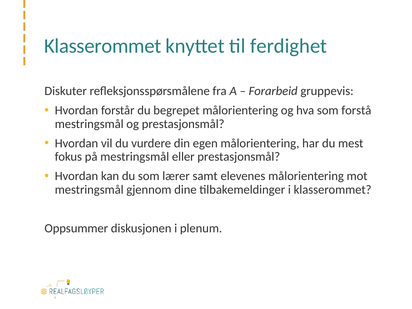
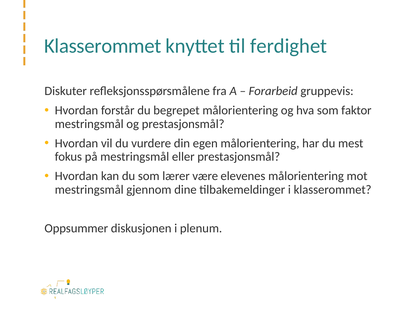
forstå: forstå -> faktor (356, 110)
samt: samt -> være (205, 176)
